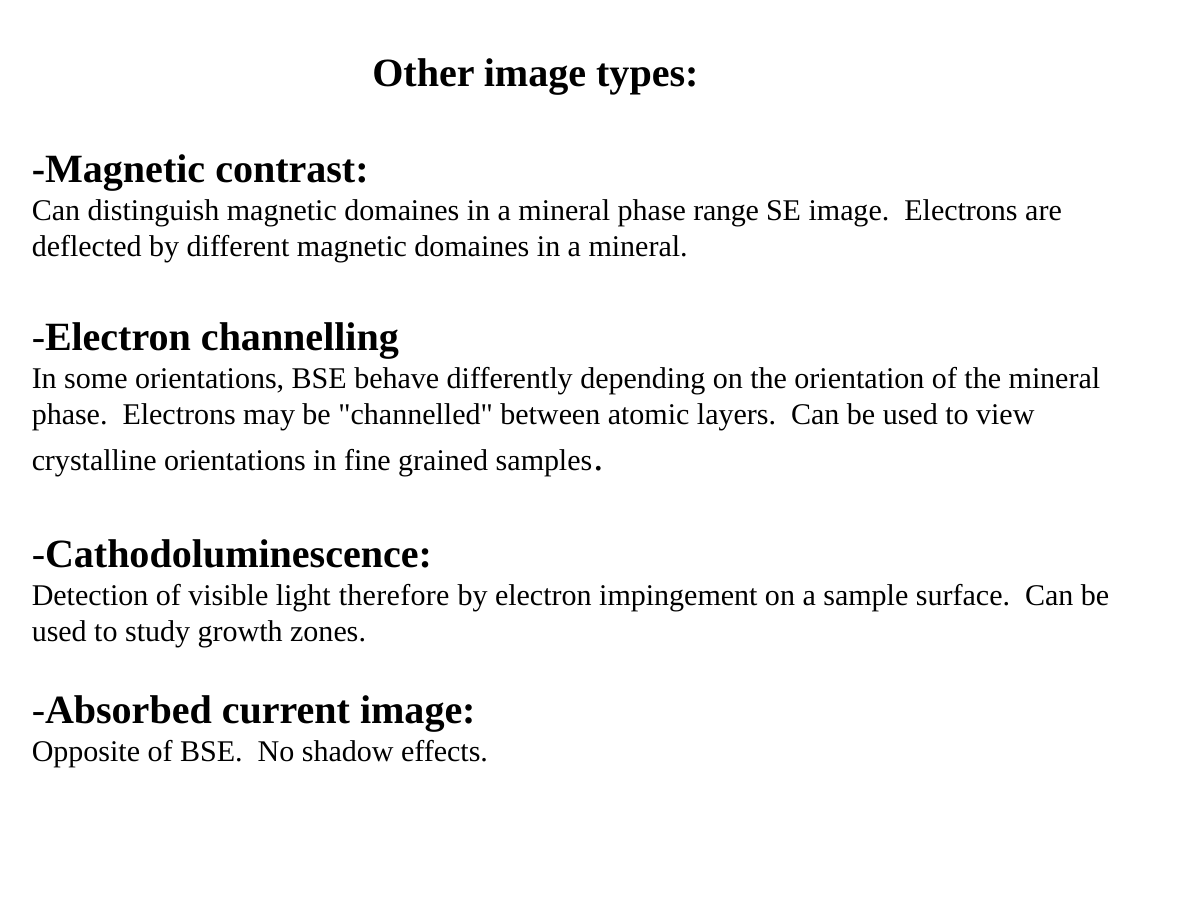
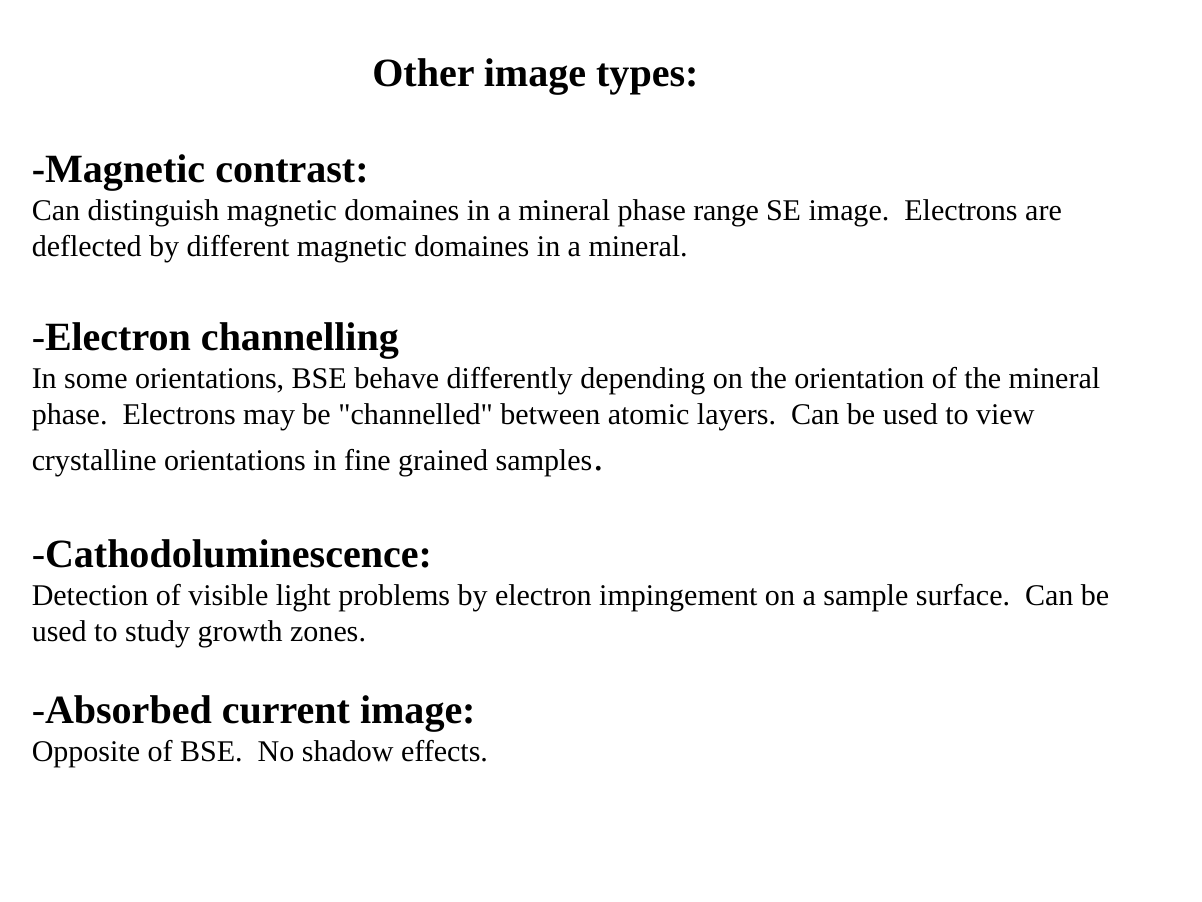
therefore: therefore -> problems (394, 595)
